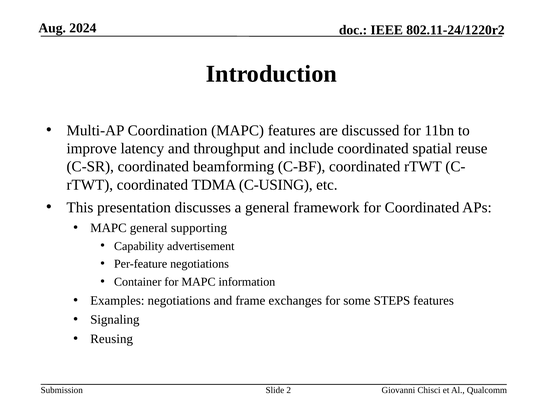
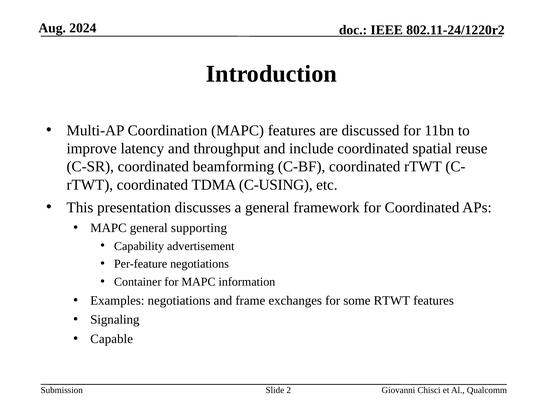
some STEPS: STEPS -> RTWT (392, 301)
Reusing: Reusing -> Capable (112, 339)
